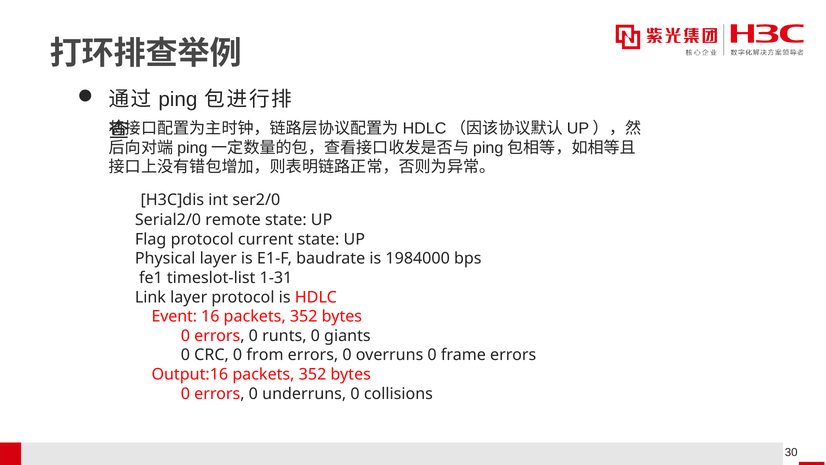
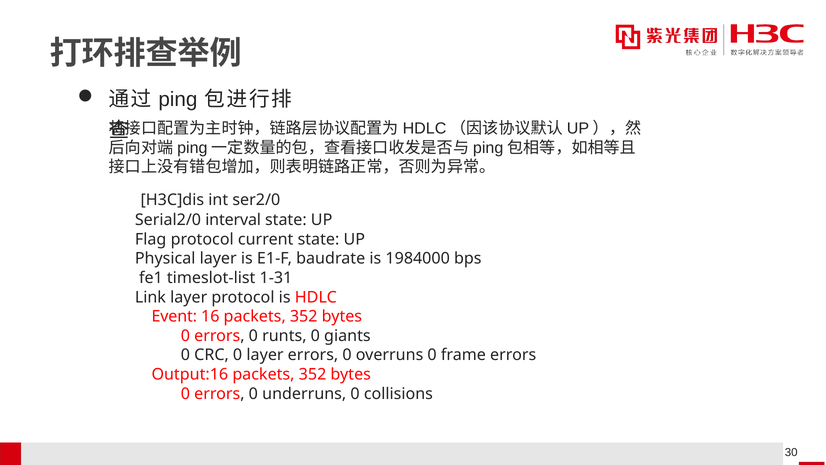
remote: remote -> interval (233, 220)
0 from: from -> layer (265, 355)
